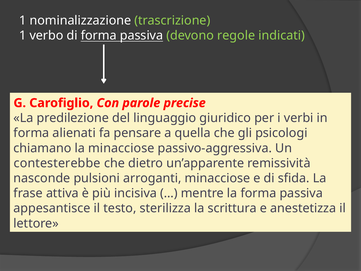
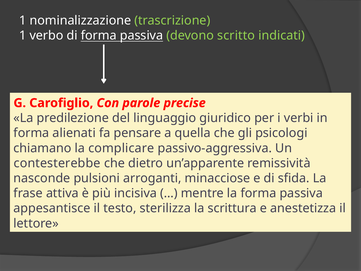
regole: regole -> scritto (236, 35)
la minacciose: minacciose -> complicare (121, 148)
